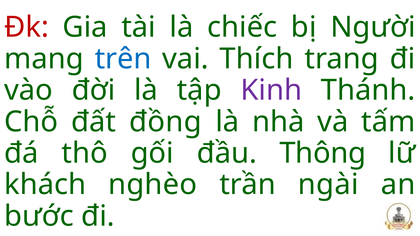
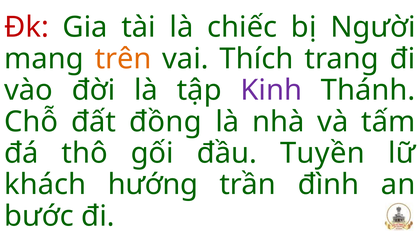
trên colour: blue -> orange (123, 59)
Thông: Thông -> Tuyền (322, 153)
nghèo: nghèo -> hướng (153, 185)
ngài: ngài -> đình (328, 185)
